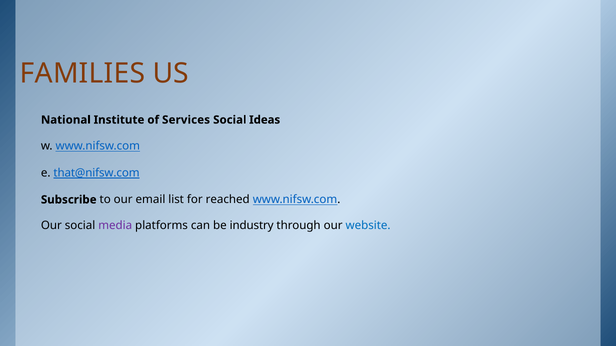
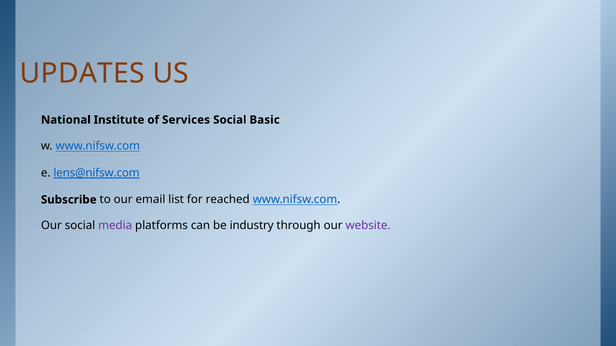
FAMILIES: FAMILIES -> UPDATES (82, 73)
Ideas: Ideas -> Basic (265, 120)
that@nifsw.com: that@nifsw.com -> lens@nifsw.com (97, 173)
website colour: blue -> purple (368, 226)
